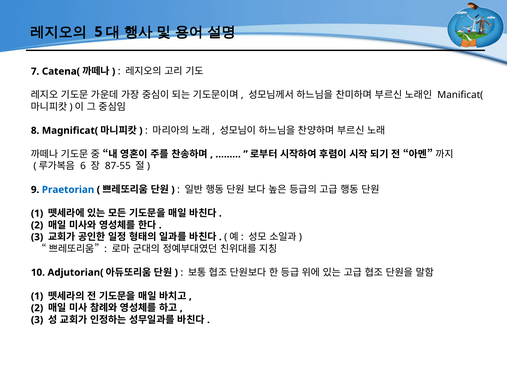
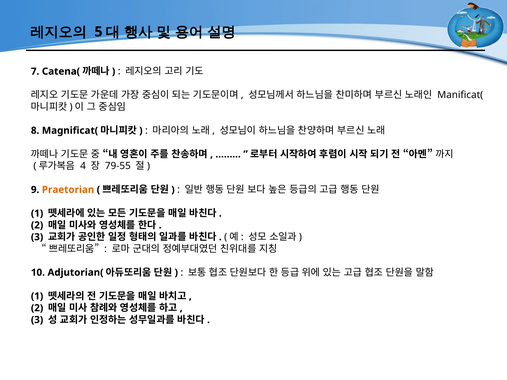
6: 6 -> 4 (83, 166)
87-55: 87-55 -> 79-55 (118, 166)
Praetorian colour: blue -> orange (68, 190)
